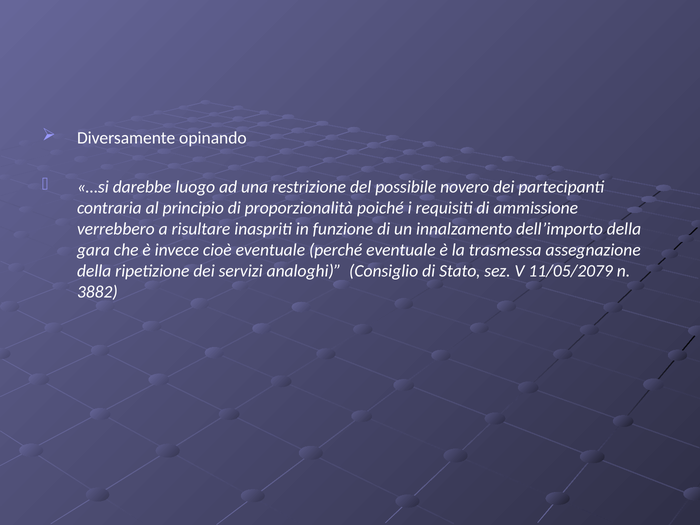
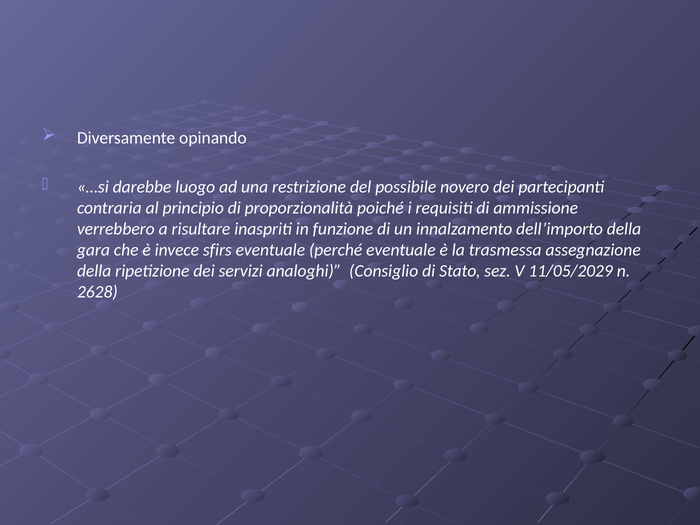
cioè: cioè -> sfirs (217, 250)
11/05/2079: 11/05/2079 -> 11/05/2029 (571, 271)
3882: 3882 -> 2628 (97, 292)
